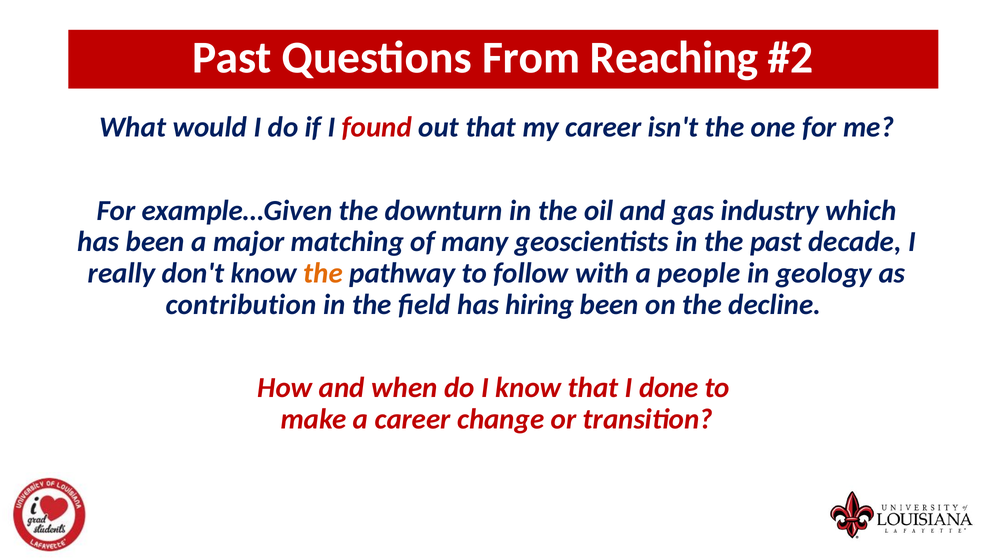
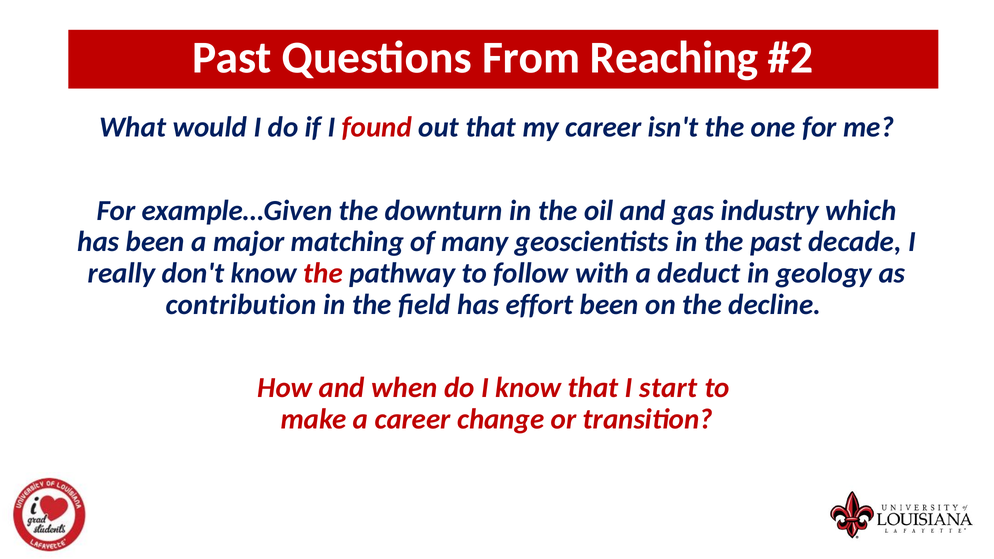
the colour: orange -> red (323, 273)
people: people -> deduct (699, 273)
hiring: hiring -> effort (540, 305)
done: done -> start (668, 388)
